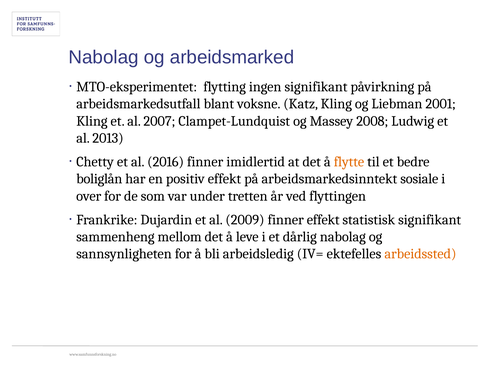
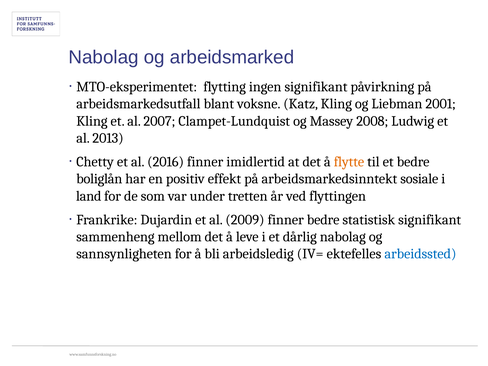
over: over -> land (89, 196)
finner effekt: effekt -> bedre (323, 220)
arbeidssted colour: orange -> blue (420, 254)
